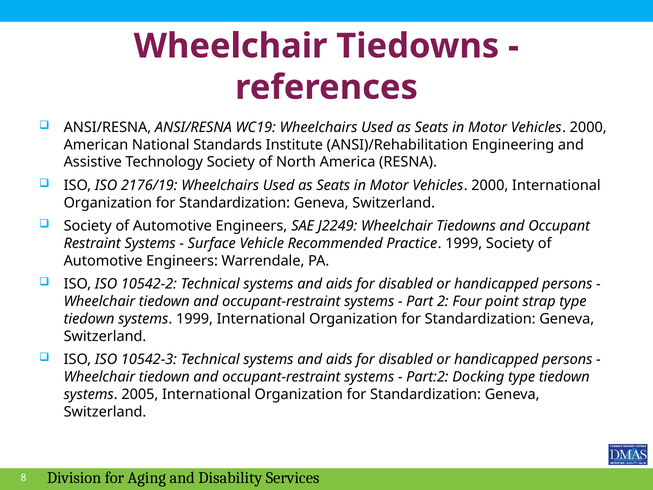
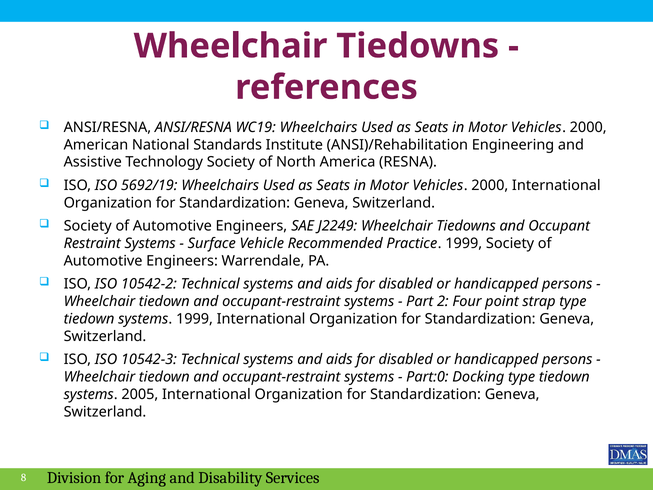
2176/19: 2176/19 -> 5692/19 (149, 185)
Part:2: Part:2 -> Part:0 (427, 377)
